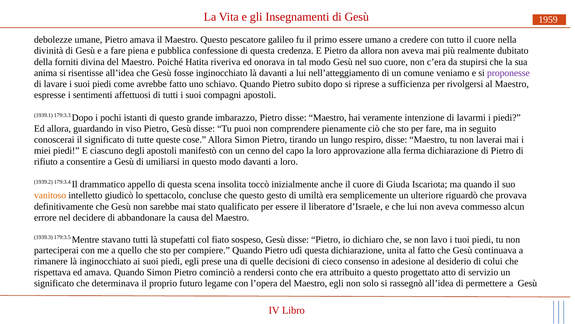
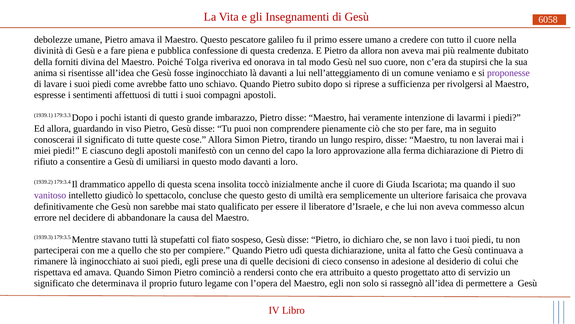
1959: 1959 -> 6058 (548, 20)
Hatita: Hatita -> Tolga (197, 62)
vanitoso colour: orange -> purple (50, 195)
riguardò: riguardò -> farisaica (462, 195)
